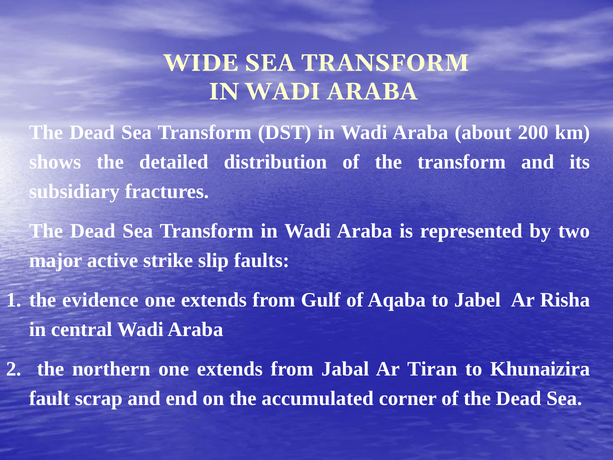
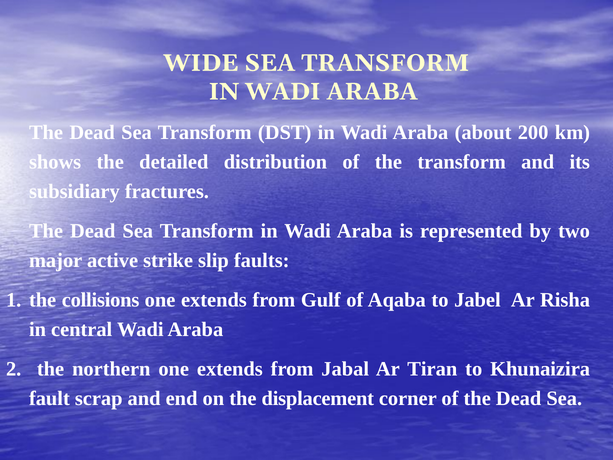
evidence: evidence -> collisions (101, 300)
accumulated: accumulated -> displacement (318, 398)
